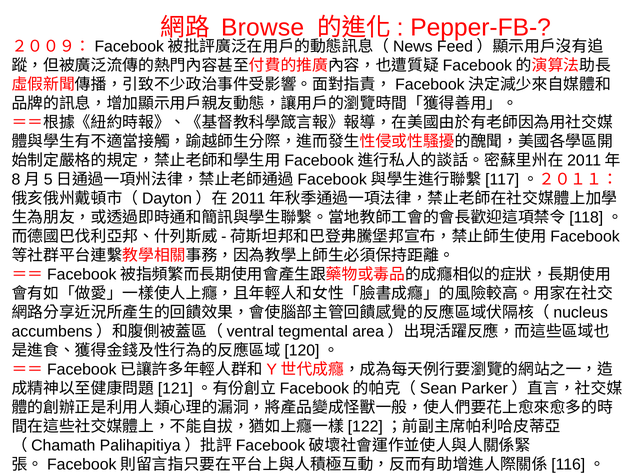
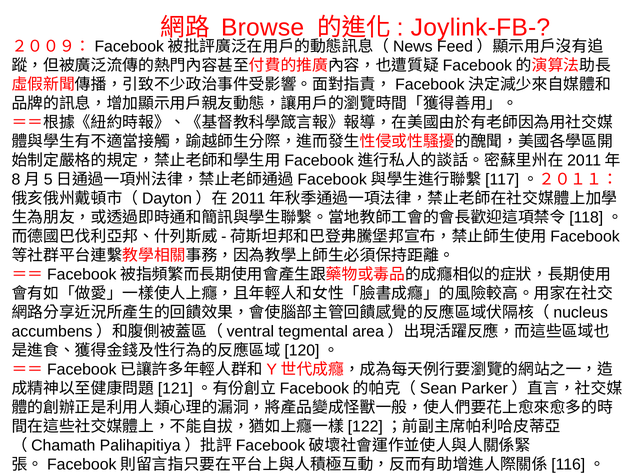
Pepper-FB-: Pepper-FB- -> Joylink-FB- (480, 28)
